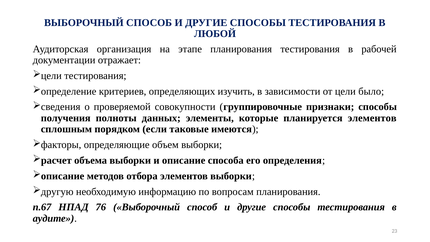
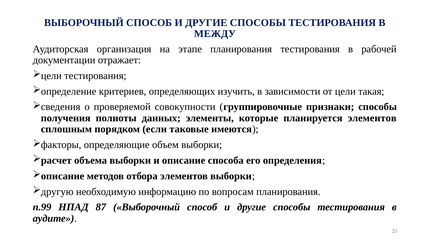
ЛЮБОЙ: ЛЮБОЙ -> МЕЖДУ (215, 34)
было: было -> такая (371, 91)
п.67: п.67 -> п.99 (42, 207)
76: 76 -> 87 (101, 207)
